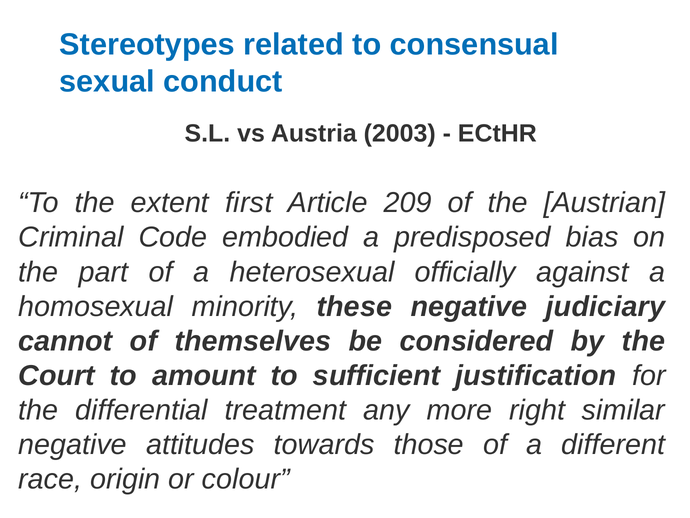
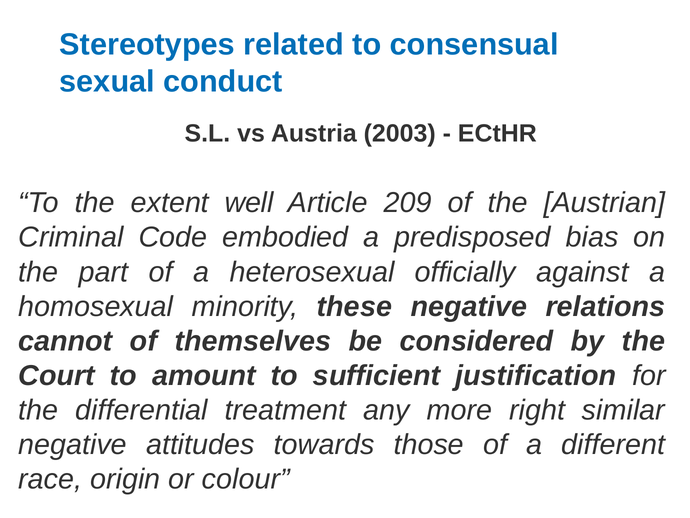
first: first -> well (249, 203)
judiciary: judiciary -> relations (605, 306)
